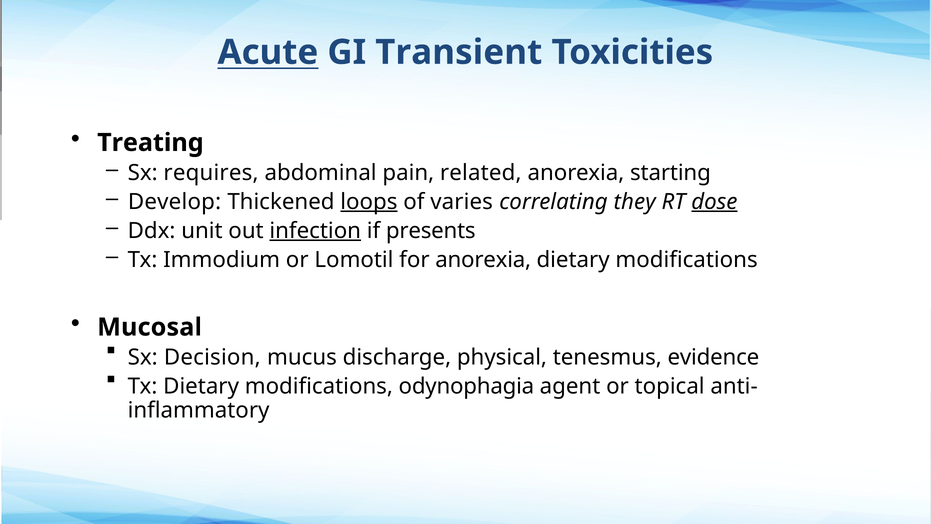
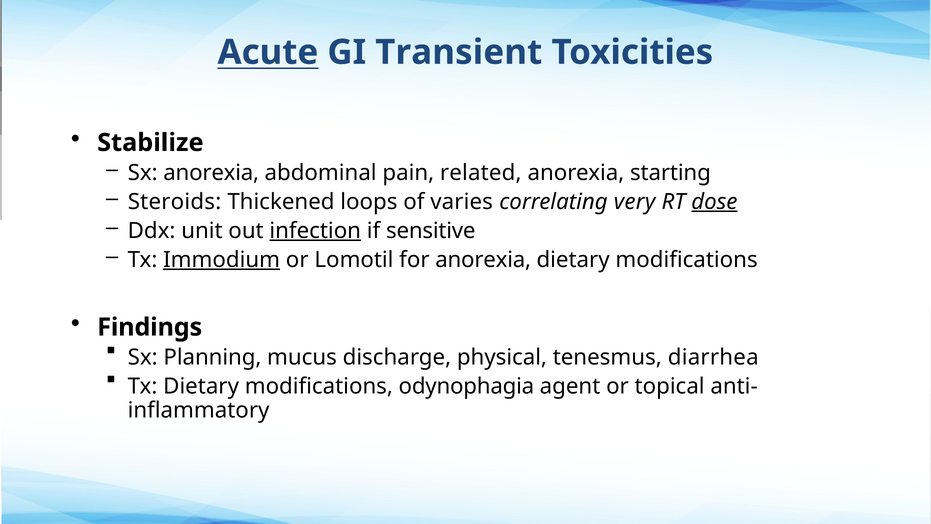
Treating: Treating -> Stabilize (150, 143)
Sx requires: requires -> anorexia (211, 173)
Develop: Develop -> Steroids (175, 202)
loops underline: present -> none (369, 202)
they: they -> very (635, 202)
presents: presents -> sensitive (431, 231)
Immodium underline: none -> present (222, 260)
Mucosal: Mucosal -> Findings (150, 327)
Decision: Decision -> Planning (212, 357)
evidence: evidence -> diarrhea (713, 357)
